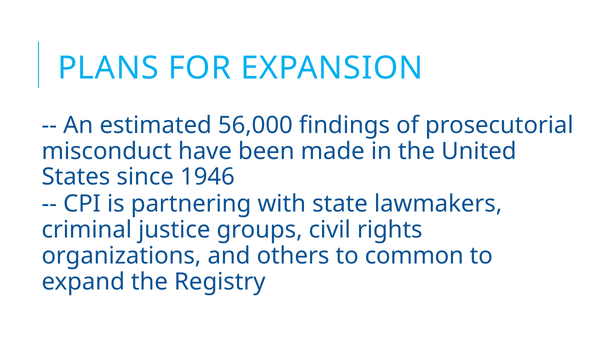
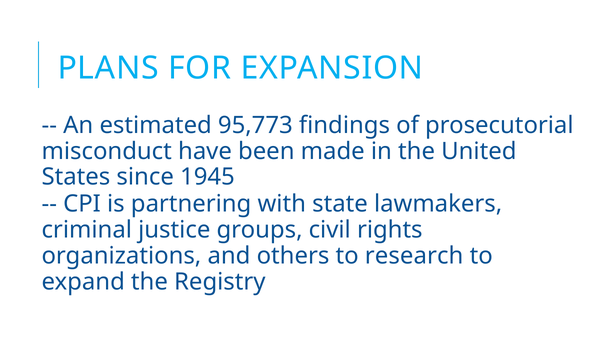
56,000: 56,000 -> 95,773 (255, 125)
1946: 1946 -> 1945 (207, 177)
common: common -> research (414, 256)
